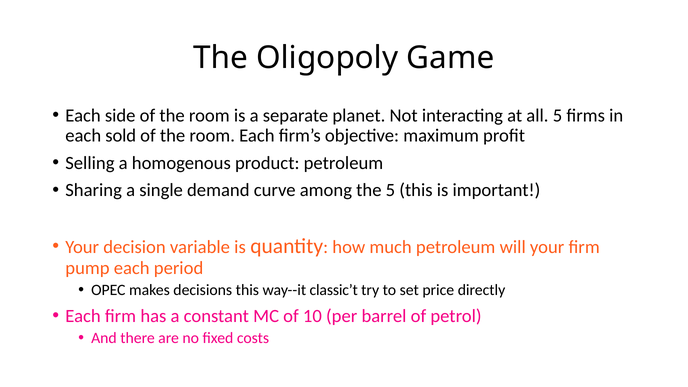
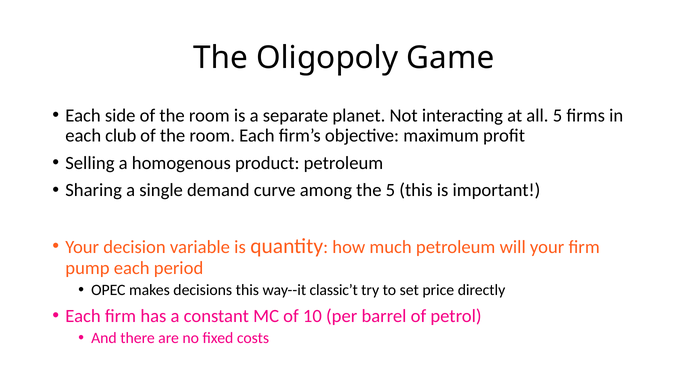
sold: sold -> club (121, 136)
